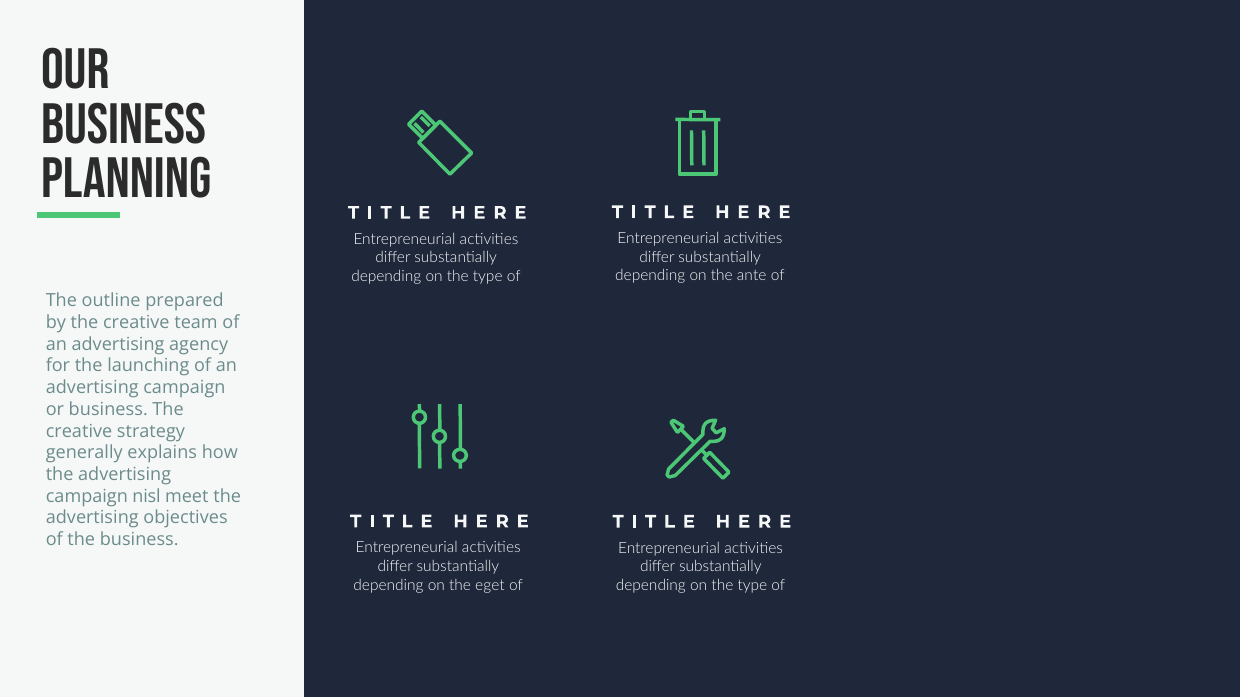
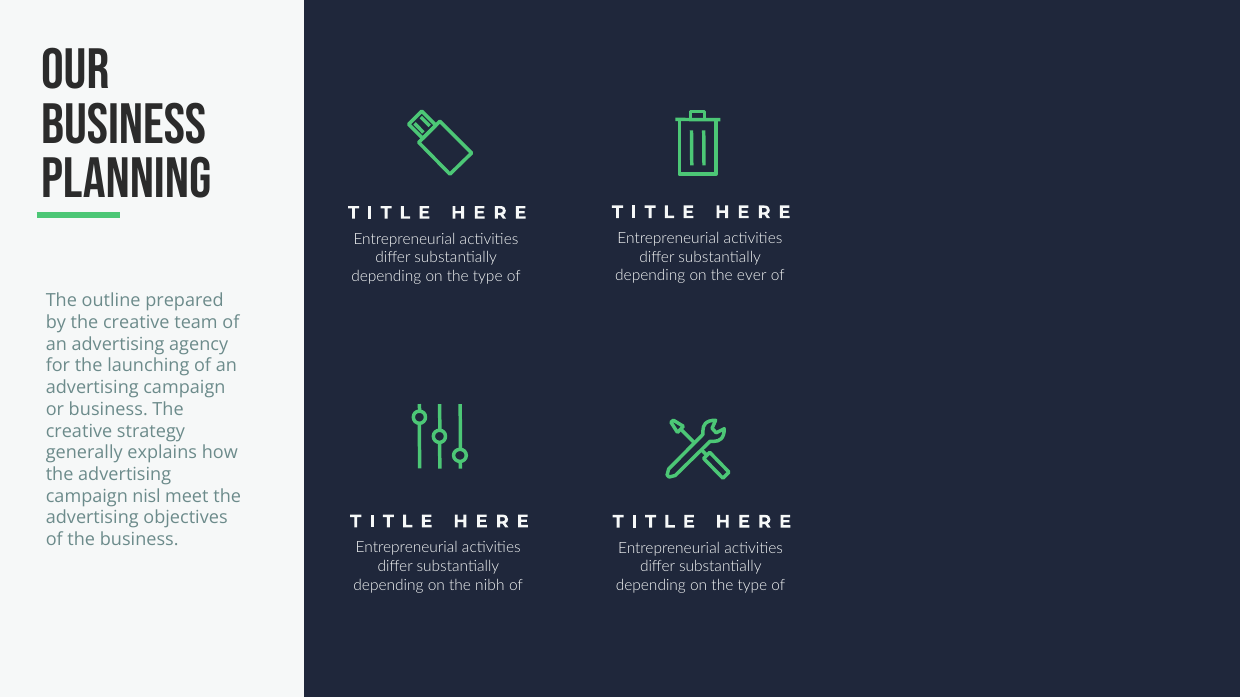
ante: ante -> ever (752, 276)
eget: eget -> nibh (490, 585)
